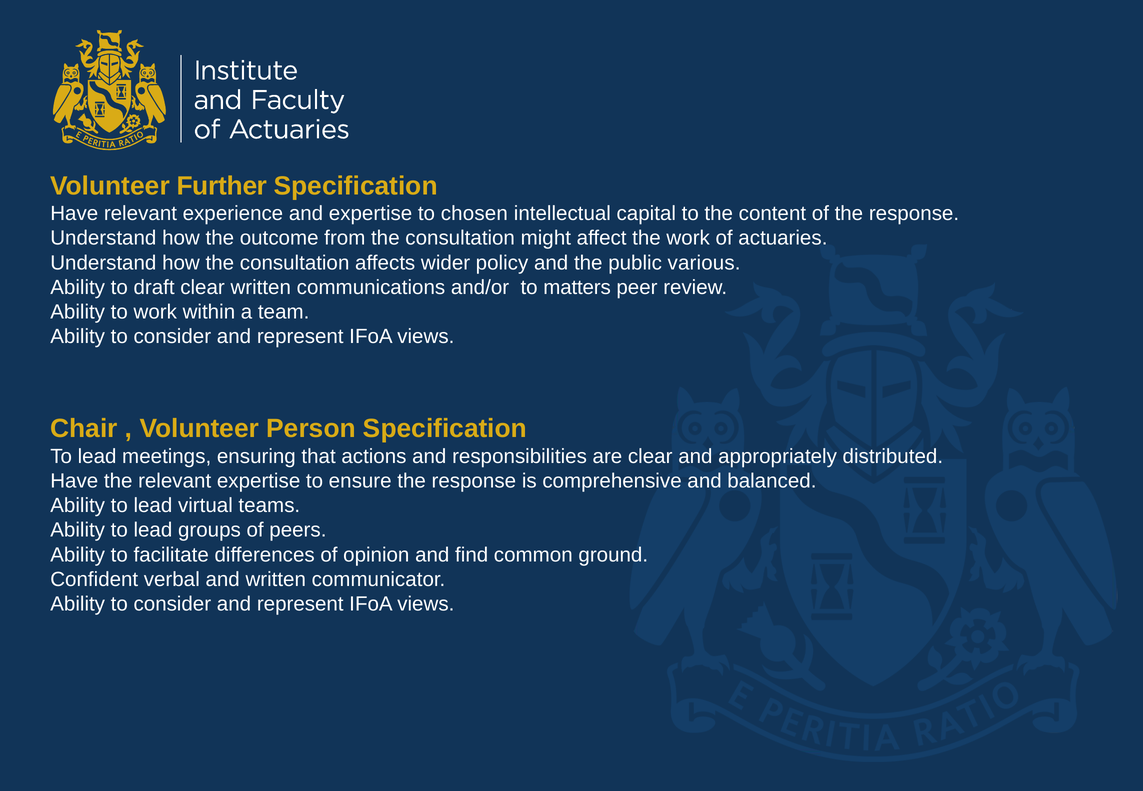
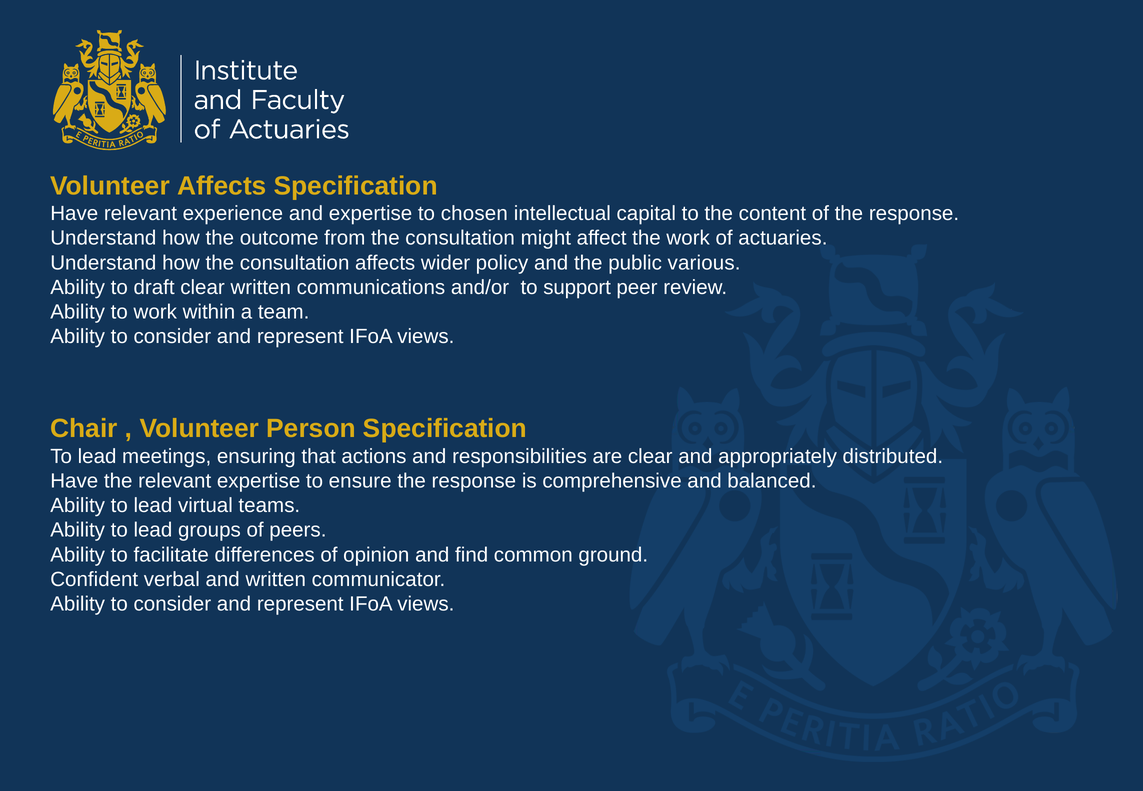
Volunteer Further: Further -> Affects (222, 186)
matters: matters -> support (577, 288)
